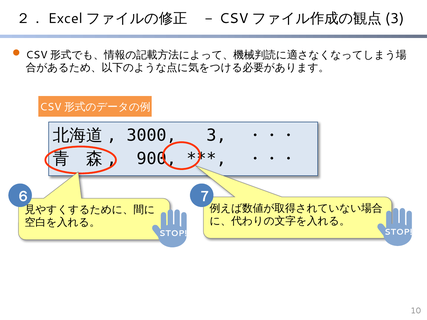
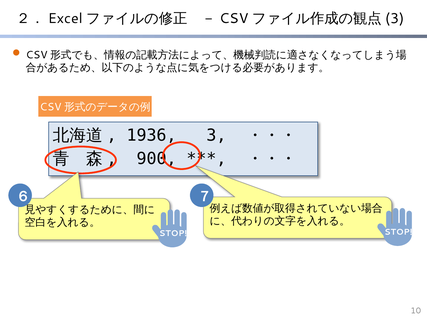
3000: 3000 -> 1936 (152, 135)
